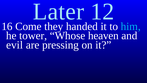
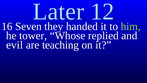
Come: Come -> Seven (28, 26)
him colour: light blue -> light green (131, 26)
heaven: heaven -> replied (103, 36)
pressing: pressing -> teaching (61, 45)
